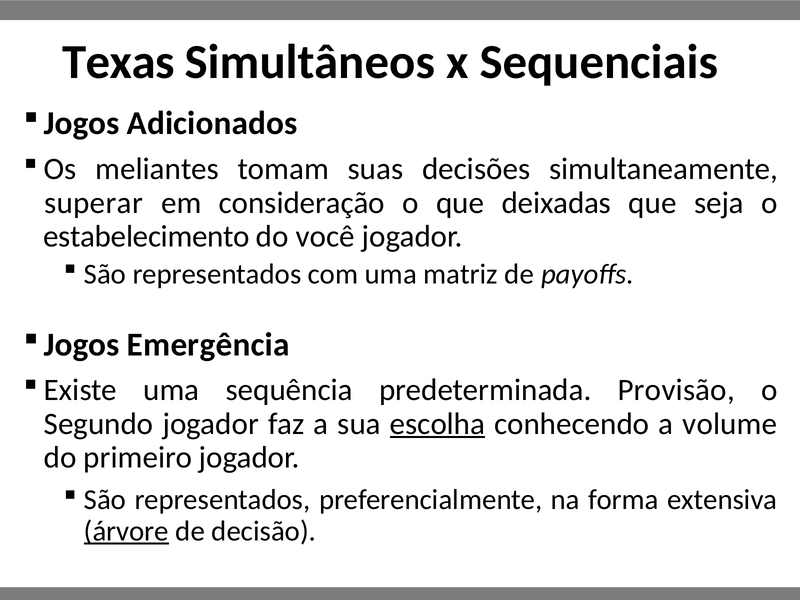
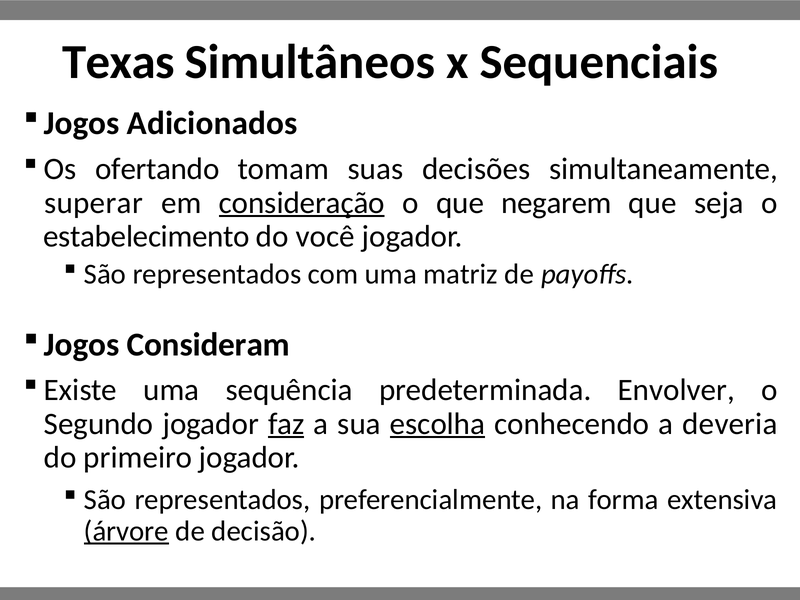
meliantes: meliantes -> ofertando (157, 169)
consideração underline: none -> present (302, 203)
deixadas: deixadas -> negarem (556, 203)
Emergência: Emergência -> Consideram (208, 345)
Provisão: Provisão -> Envolver (676, 390)
faz underline: none -> present (286, 424)
volume: volume -> deveria (730, 424)
